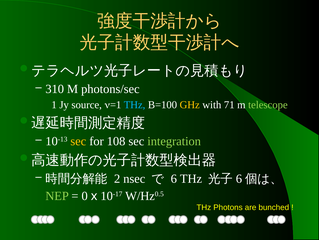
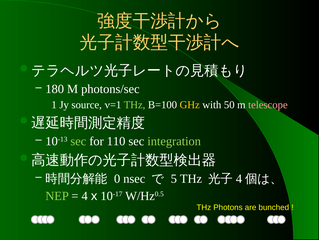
310: 310 -> 180 (55, 89)
THz colour: light blue -> light green (135, 105)
71: 71 -> 50 (229, 105)
telescope colour: light green -> pink (268, 105)
sec colour: yellow -> light green (78, 141)
108: 108 -> 110 (116, 141)
2: 2 -> 0 (117, 178)
6: 6 -> 5 (174, 178)
6: 6 -> 4 (239, 178)
0: 0 -> 4 (85, 195)
